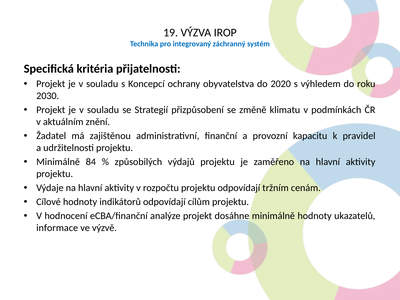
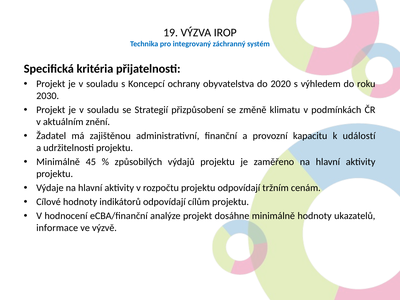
pravidel: pravidel -> událostí (359, 136)
84: 84 -> 45 (91, 162)
